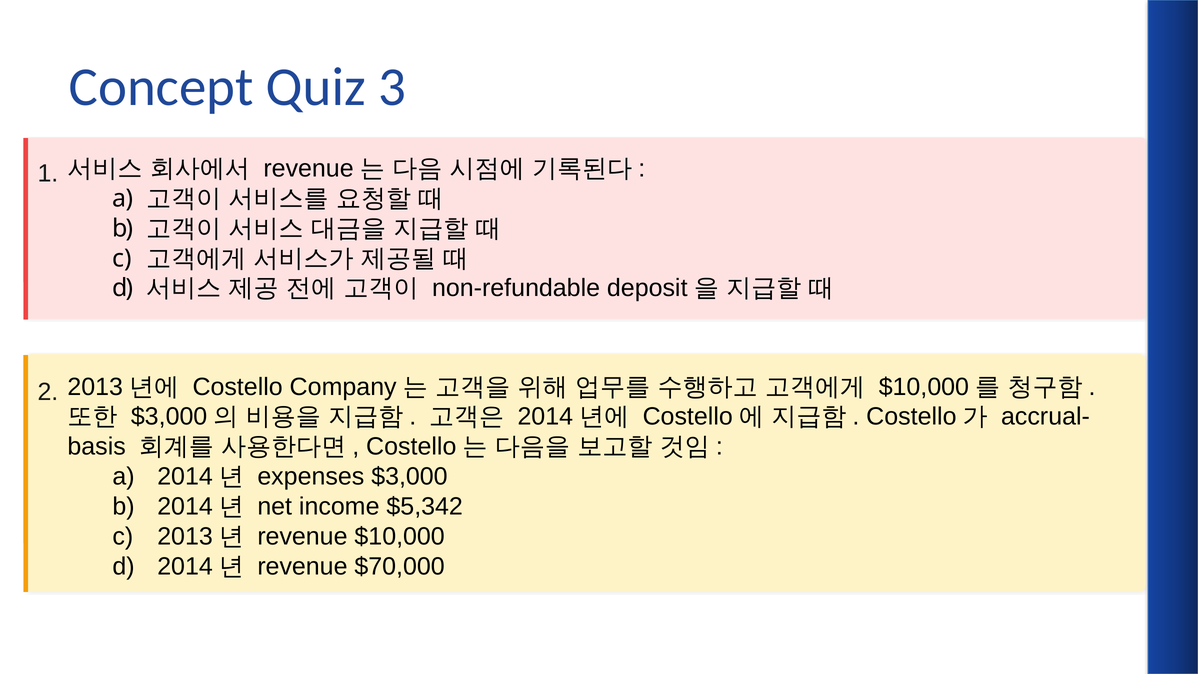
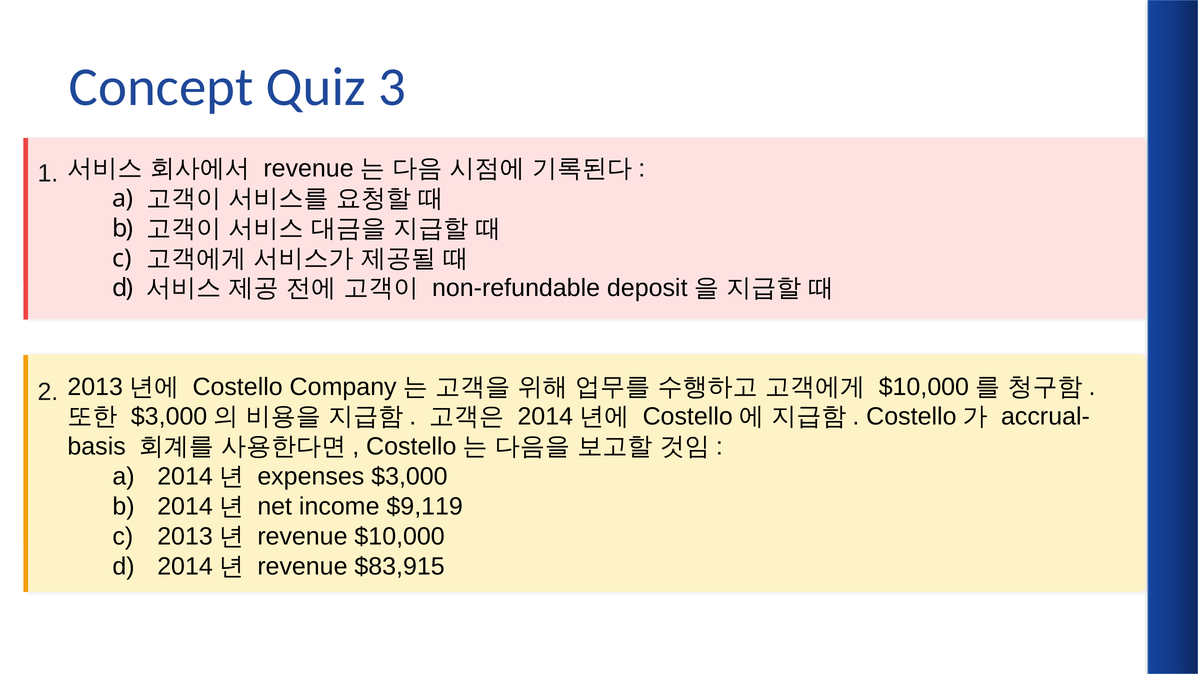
$5,342: $5,342 -> $9,119 (425, 507)
$70,000: $70,000 -> $83,915 (400, 566)
